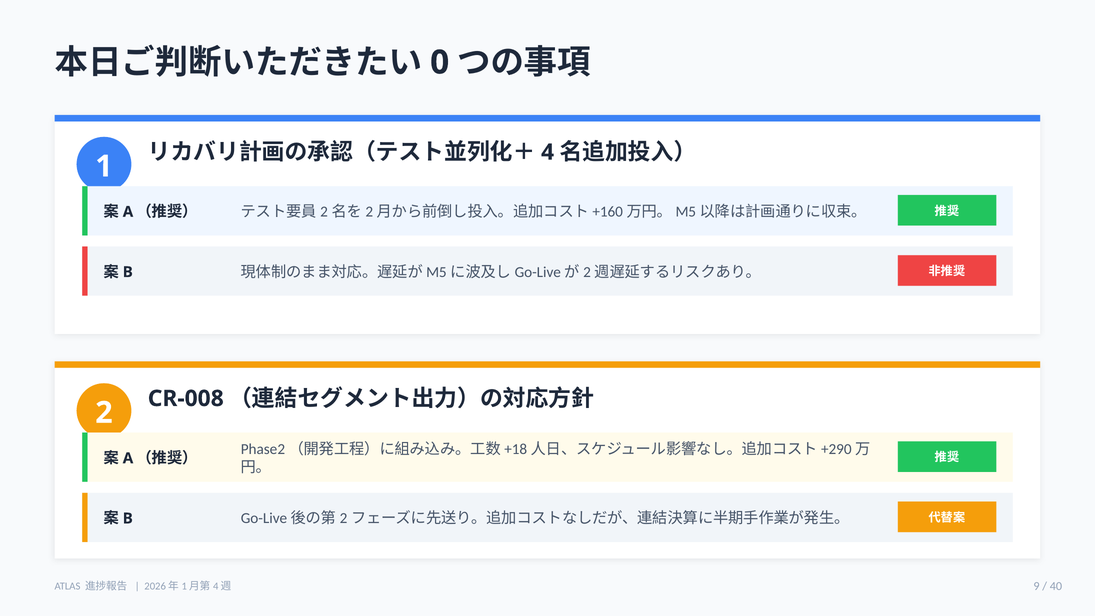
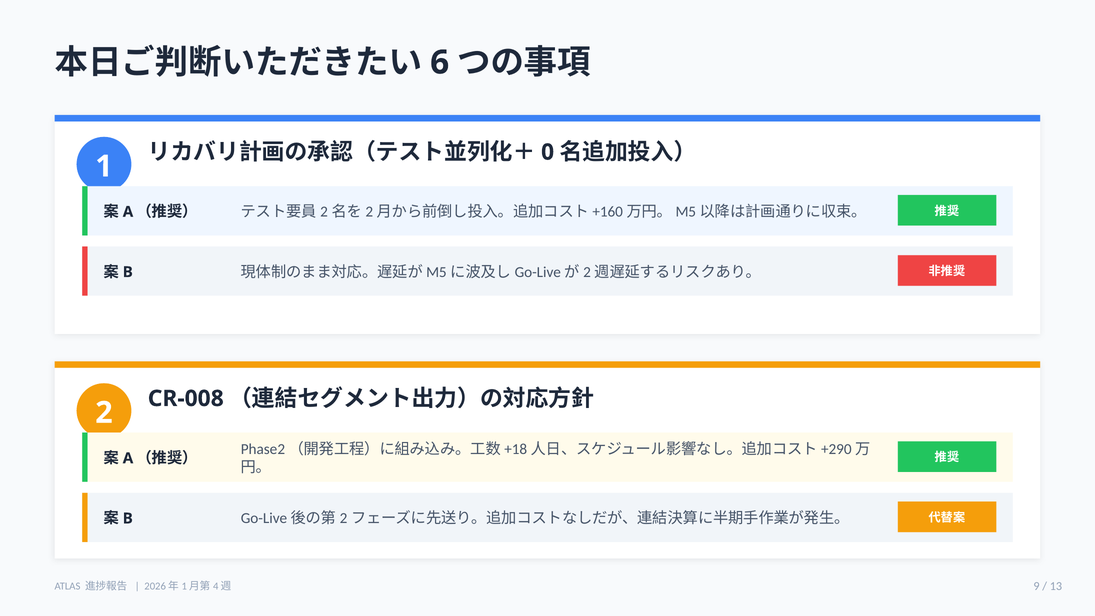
0: 0 -> 6 (440, 63)
4: 4 -> 0 (548, 152)
40: 40 -> 13 (1056, 586)
